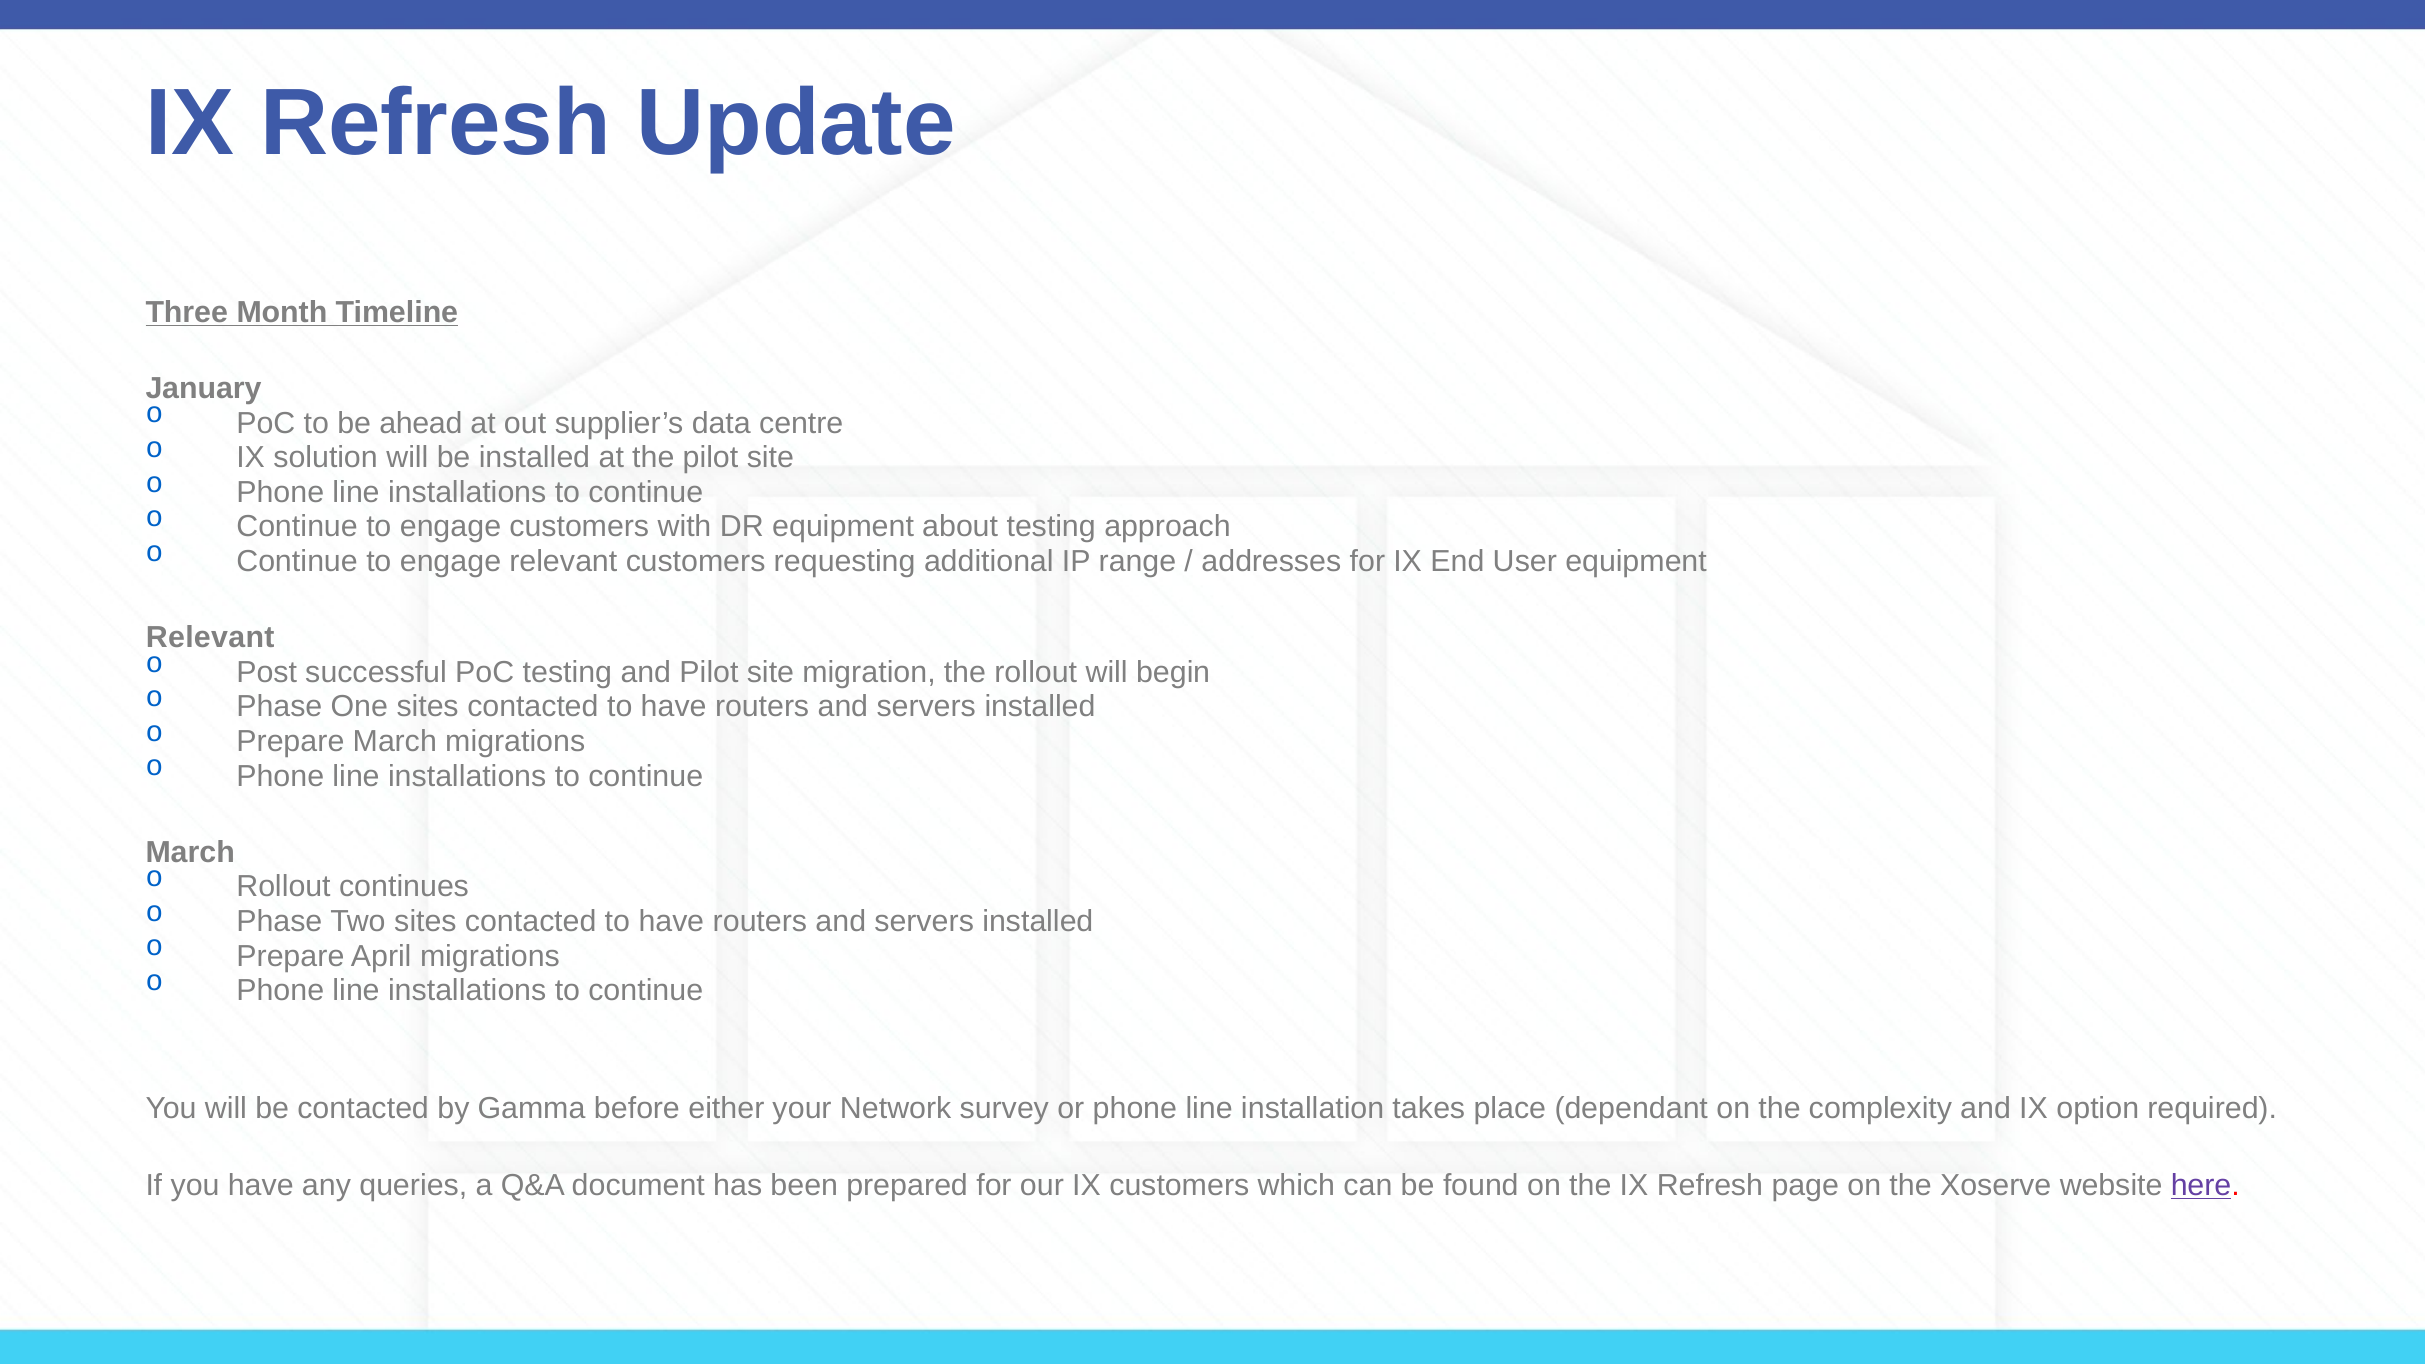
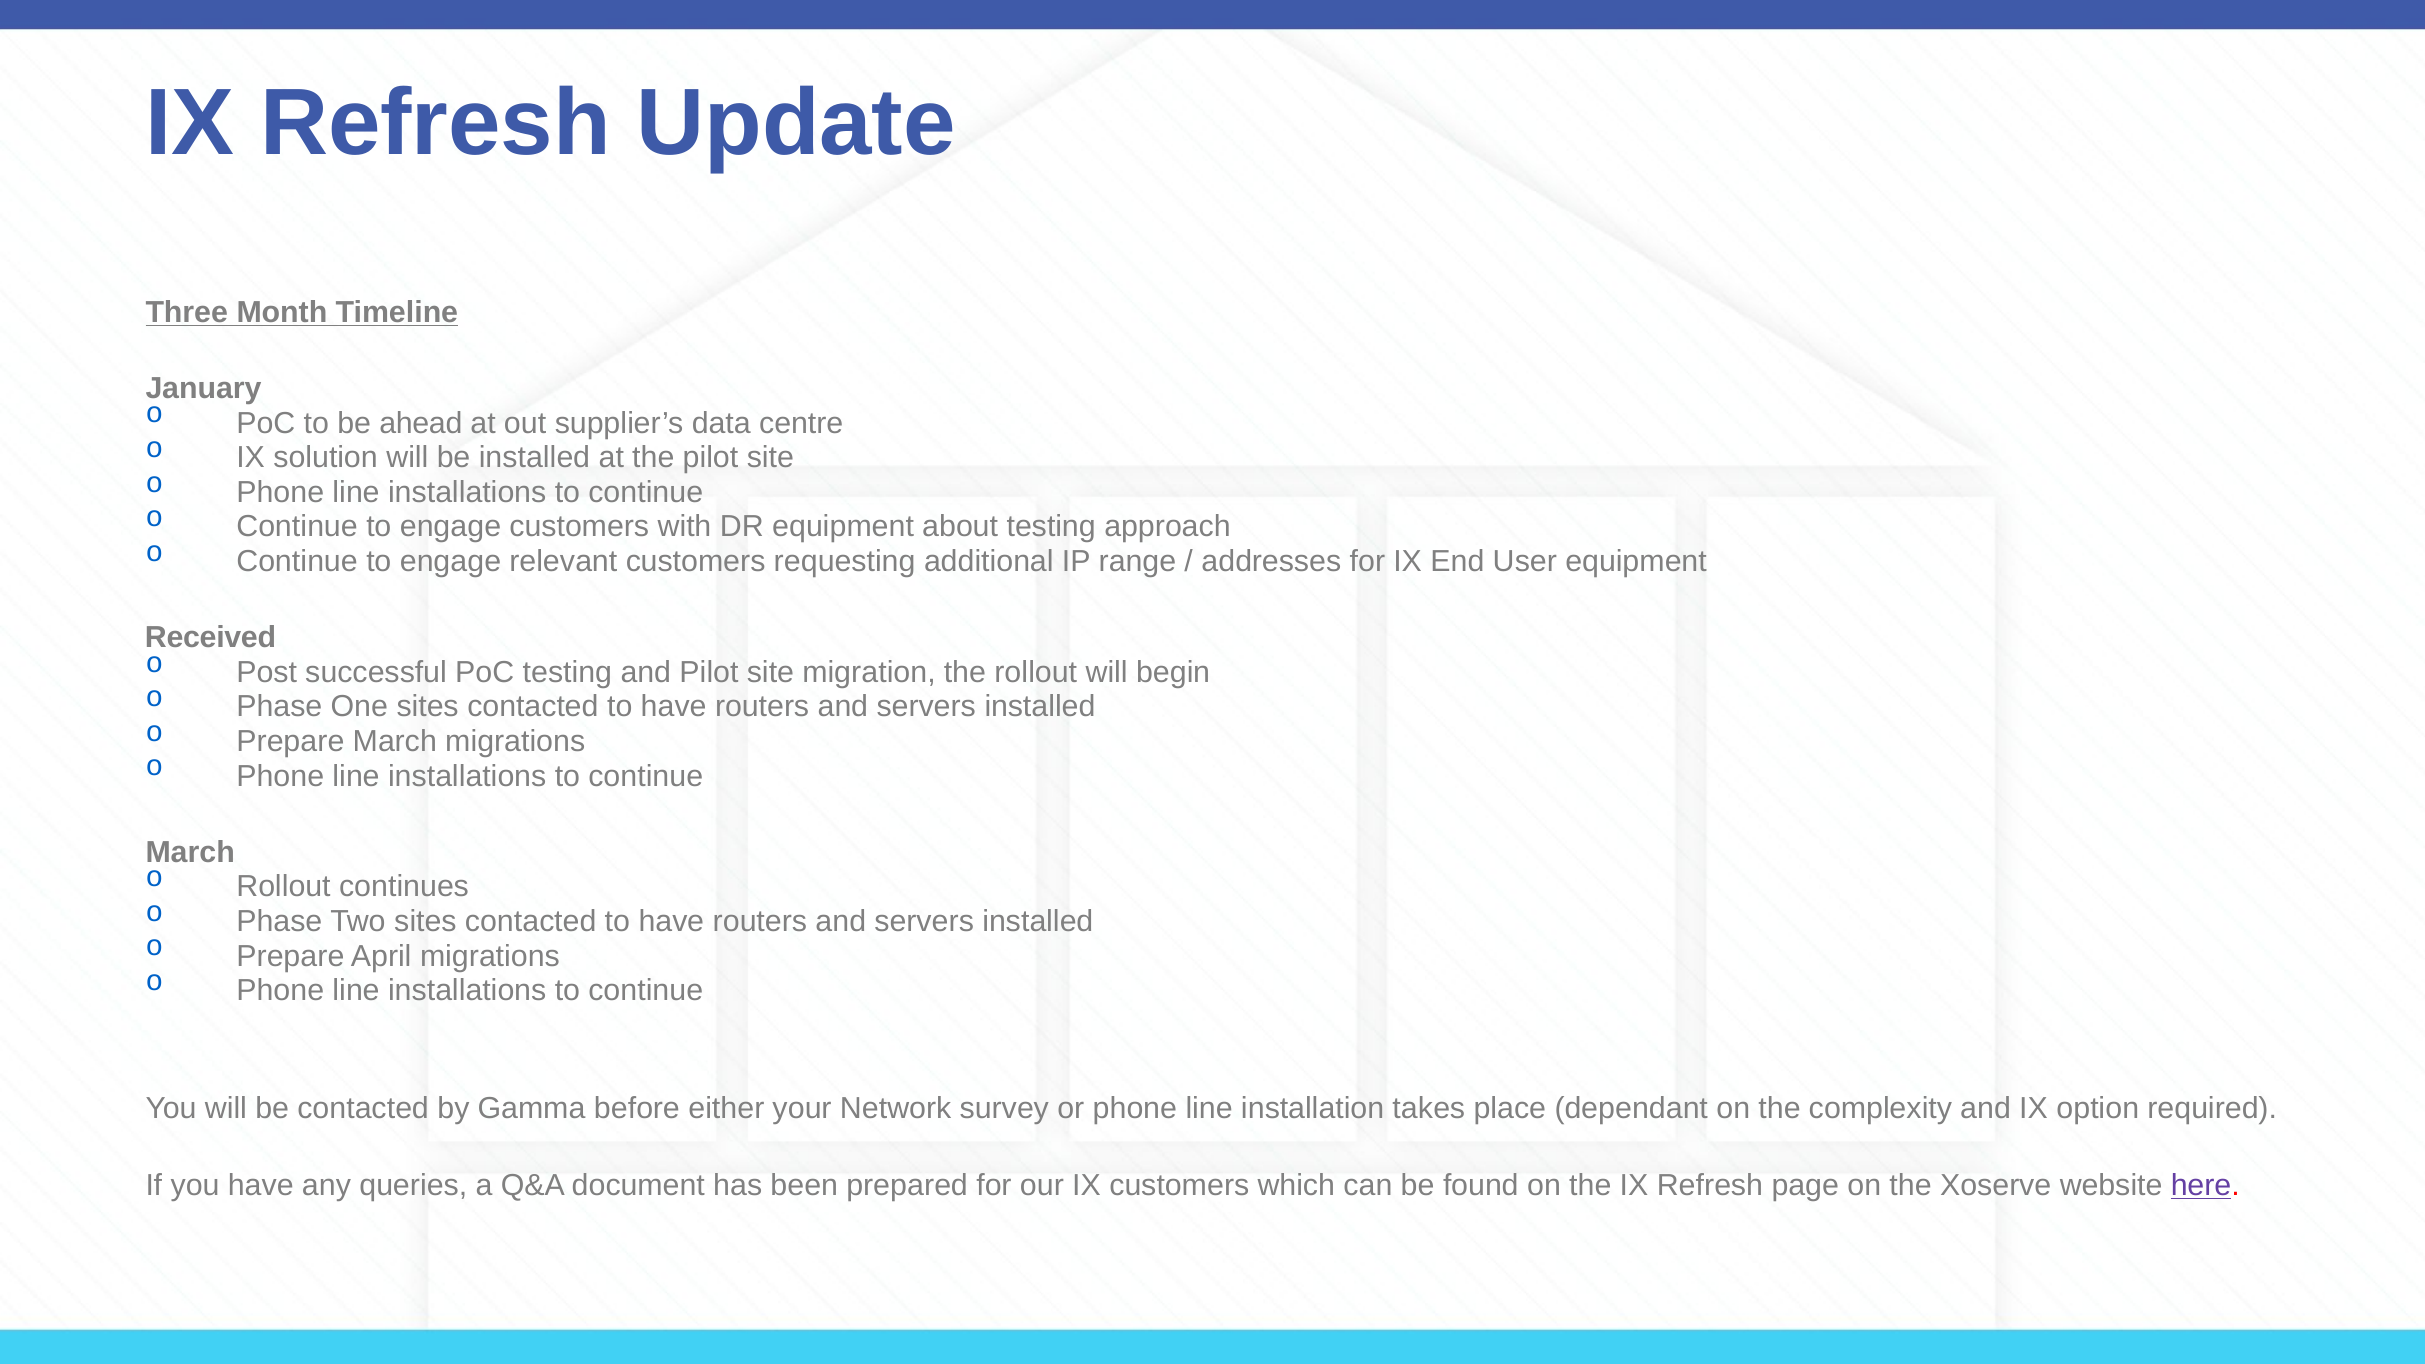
Relevant: Relevant -> Received (210, 638)
